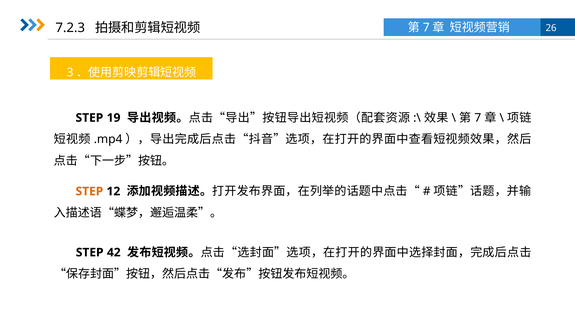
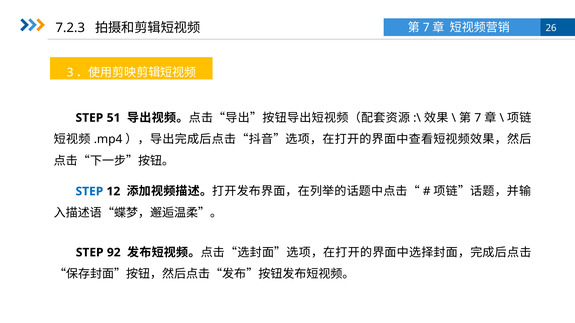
19: 19 -> 51 (114, 118)
STEP colour: orange -> blue (89, 192)
42: 42 -> 92 (114, 253)
